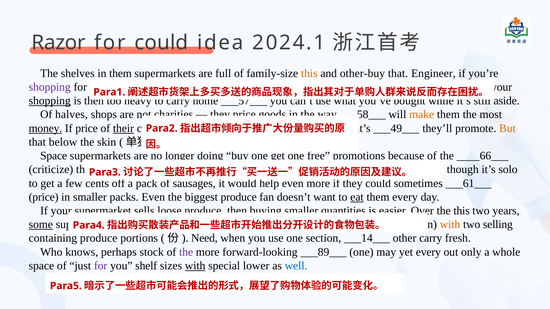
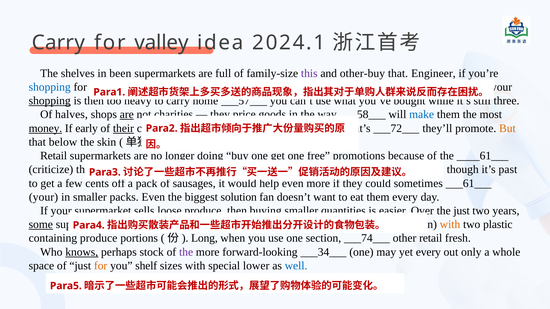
Razor: Razor -> Carry (58, 43)
for could: could -> valley (161, 43)
in them: them -> been (120, 73)
this colour: orange -> purple (309, 73)
shopping colour: purple -> blue (50, 87)
aside: aside -> three (507, 101)
are underline: none -> present (127, 115)
make colour: orange -> blue (422, 115)
If price: price -> early (87, 128)
___49___: ___49___ -> ___72___ (396, 128)
Space: Space -> Retail (54, 156)
____66___: ____66___ -> ____61___ (483, 156)
solo: solo -> past (508, 170)
price: price -> your (43, 197)
biggest produce: produce -> solution (239, 197)
eat underline: present -> none (357, 197)
the this: this -> just (462, 211)
two selling: selling -> plastic (498, 225)
Need: Need -> Long (204, 238)
___14___: ___14___ -> ___74___ (367, 238)
other carry: carry -> retail (431, 238)
knows underline: none -> present (82, 252)
___89___: ___89___ -> ___34___ (324, 252)
for colour: purple -> orange (101, 266)
with underline: present -> none (195, 266)
